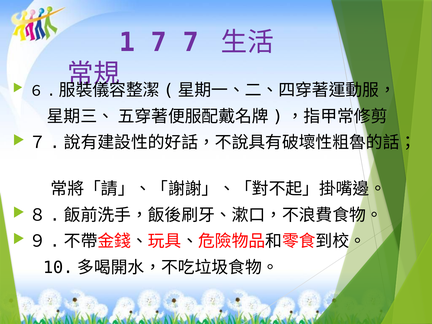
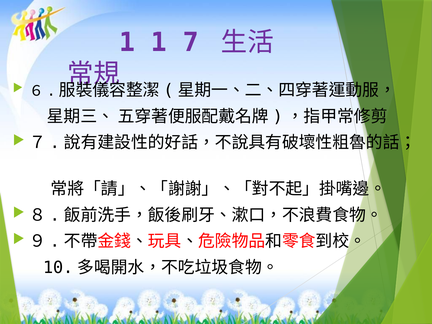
1 7: 7 -> 1 (159, 42)
